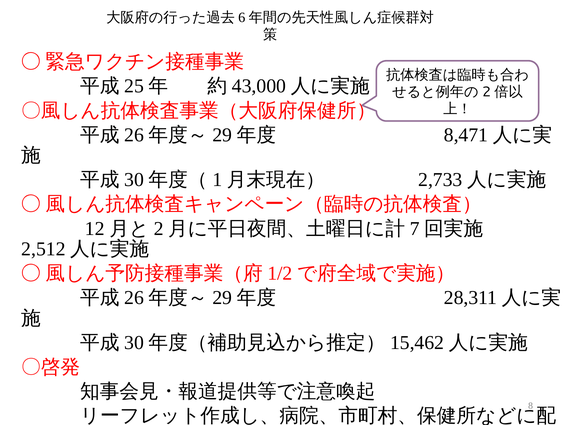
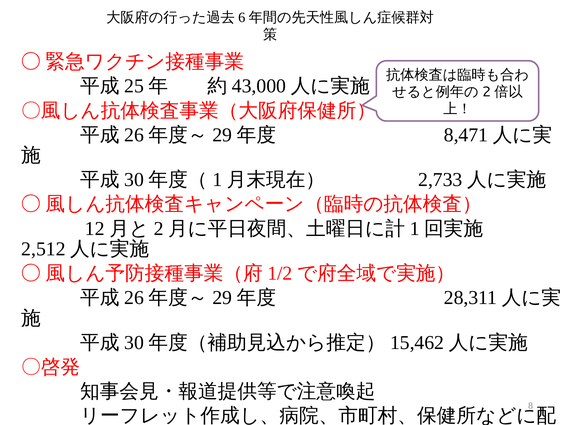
7: 7 -> 1 (415, 229)
